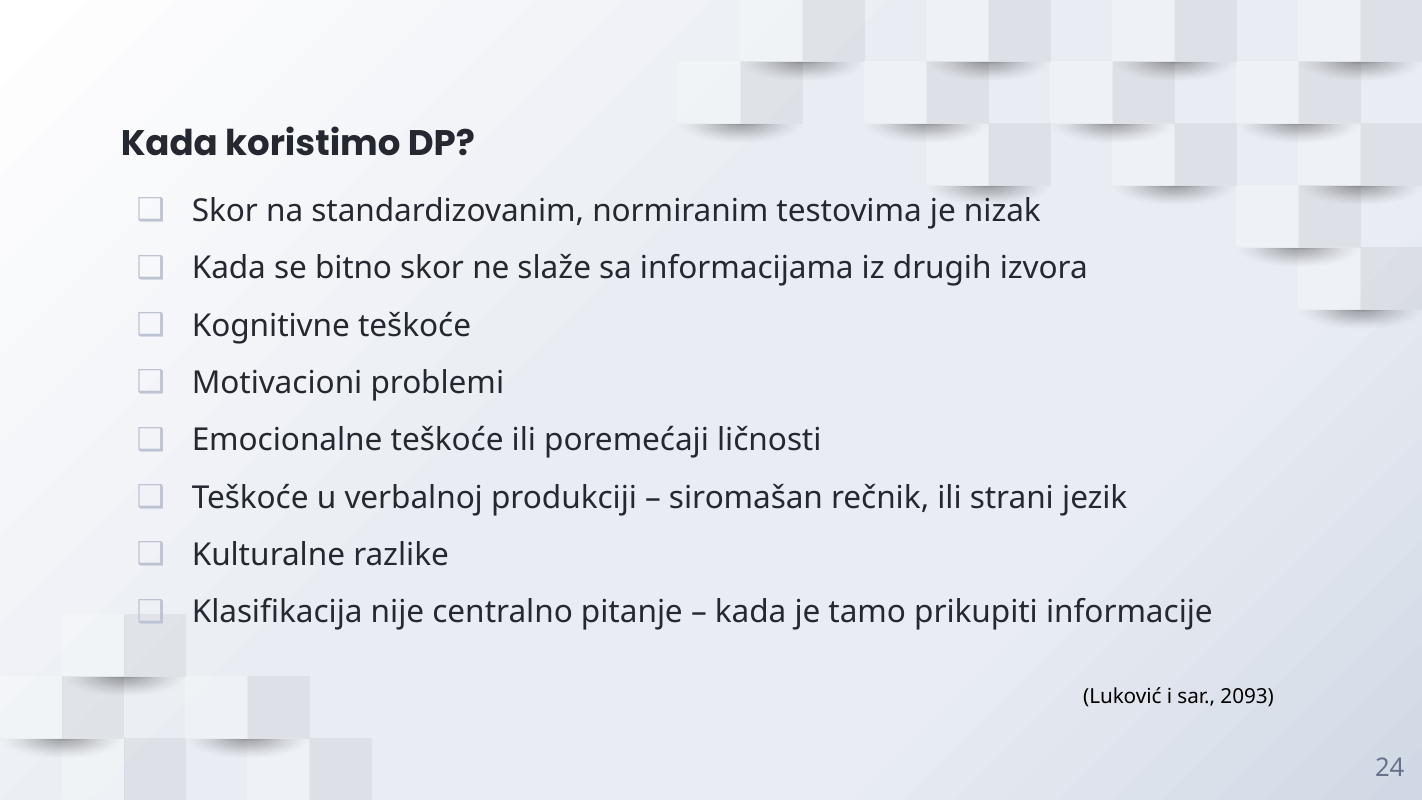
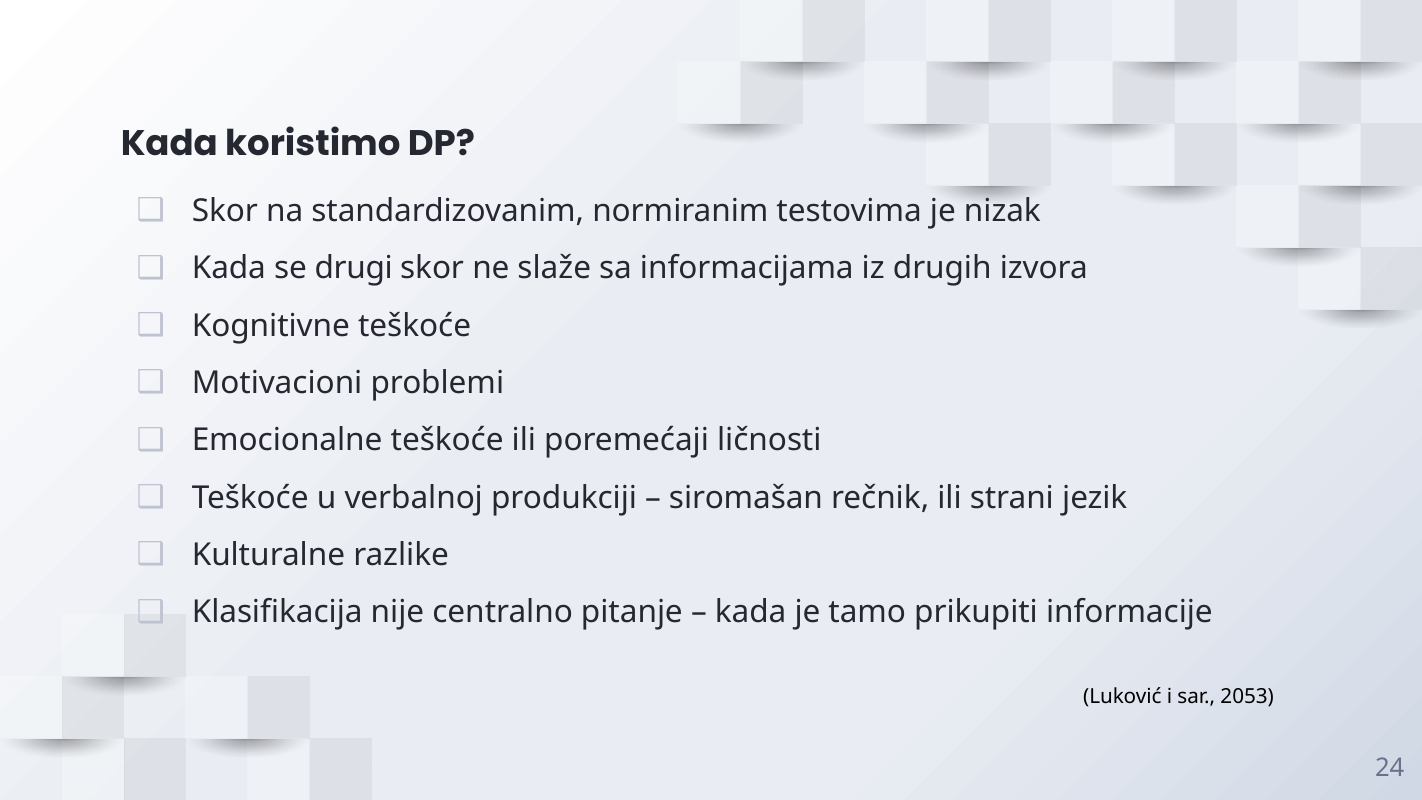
bitno: bitno -> drugi (354, 268)
2093: 2093 -> 2053 (1247, 697)
